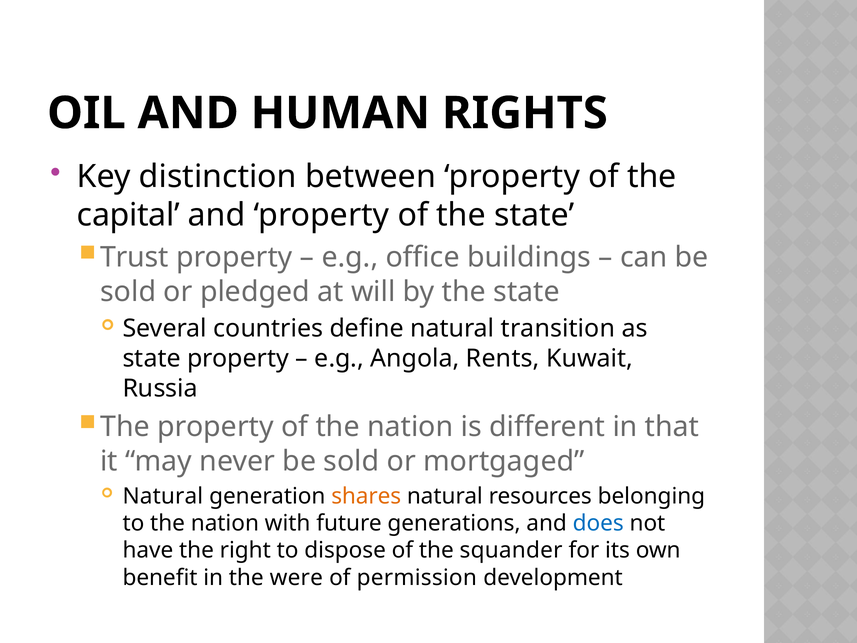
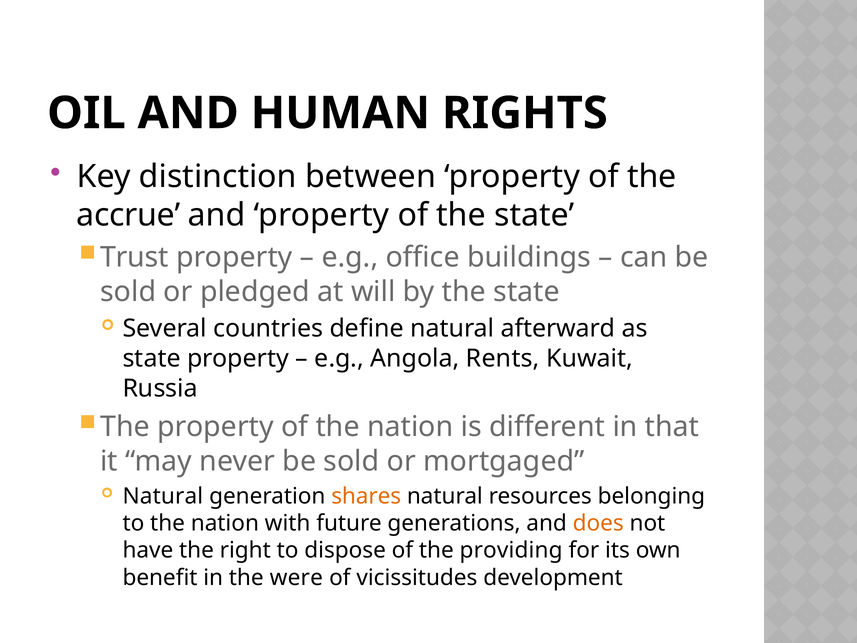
capital: capital -> accrue (128, 215)
transition: transition -> afterward (558, 328)
does colour: blue -> orange (598, 523)
squander: squander -> providing (511, 550)
permission: permission -> vicissitudes (417, 577)
